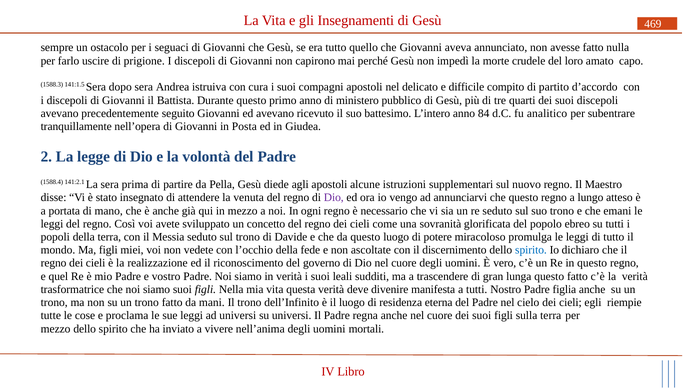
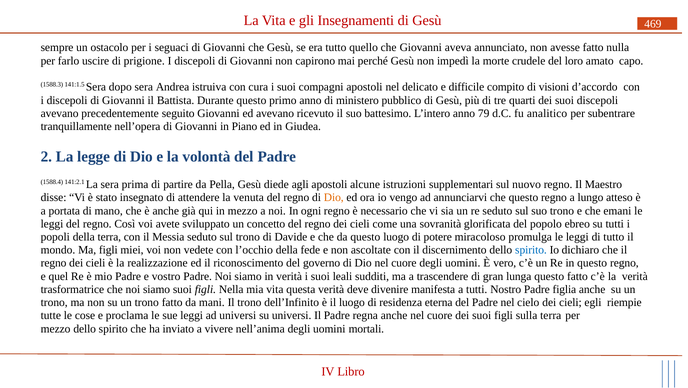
partito: partito -> visioni (554, 87)
84: 84 -> 79 (484, 113)
Posta: Posta -> Piano (244, 126)
Dio colour: purple -> orange (334, 197)
